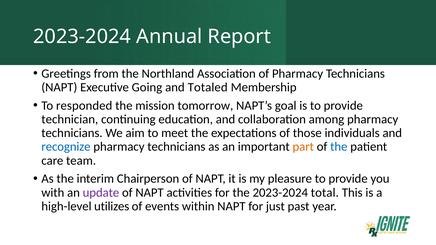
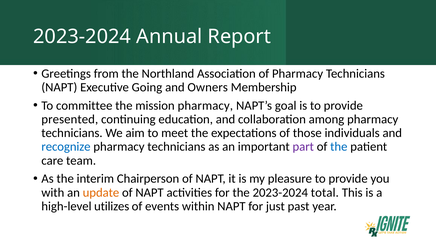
Totaled: Totaled -> Owners (208, 87)
responded: responded -> committee (84, 106)
mission tomorrow: tomorrow -> pharmacy (205, 106)
technician: technician -> presented (70, 119)
part colour: orange -> purple (303, 147)
update colour: purple -> orange (101, 193)
